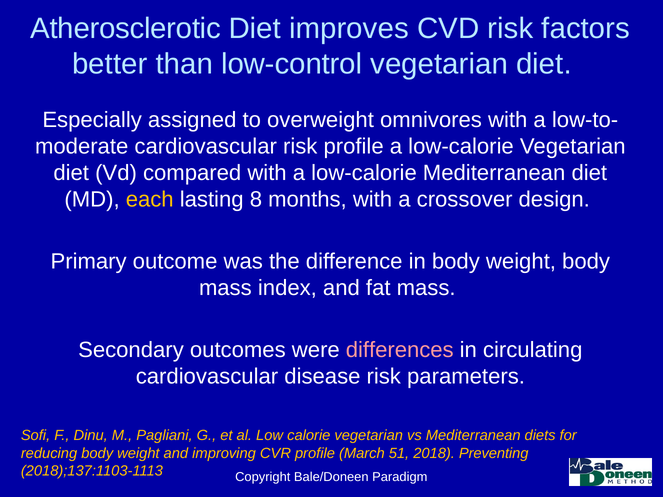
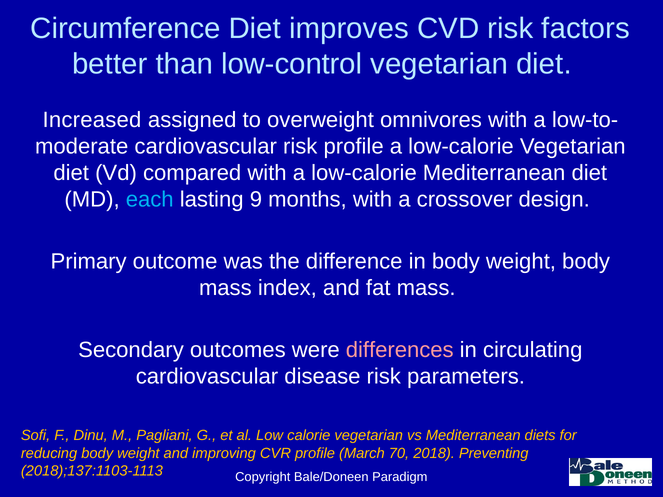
Atherosclerotic: Atherosclerotic -> Circumference (126, 29)
Especially: Especially -> Increased (92, 120)
each colour: yellow -> light blue (150, 200)
8: 8 -> 9 (256, 200)
51: 51 -> 70 (399, 453)
